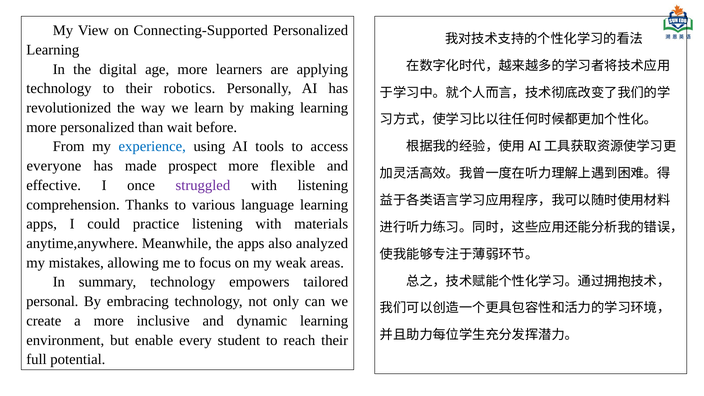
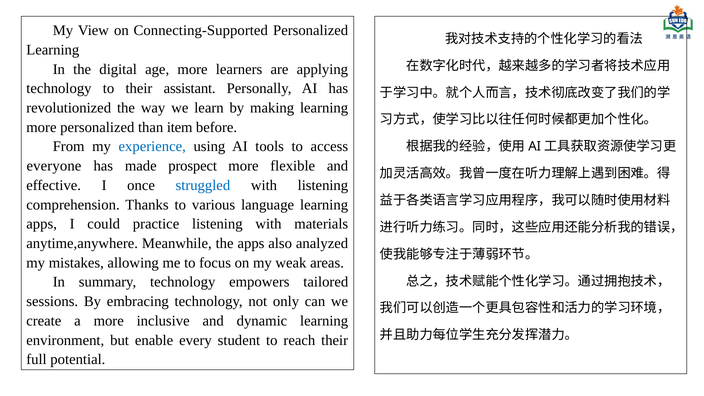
robotics: robotics -> assistant (190, 89)
wait: wait -> item (180, 127)
struggled colour: purple -> blue (203, 185)
personal: personal -> sessions (52, 301)
